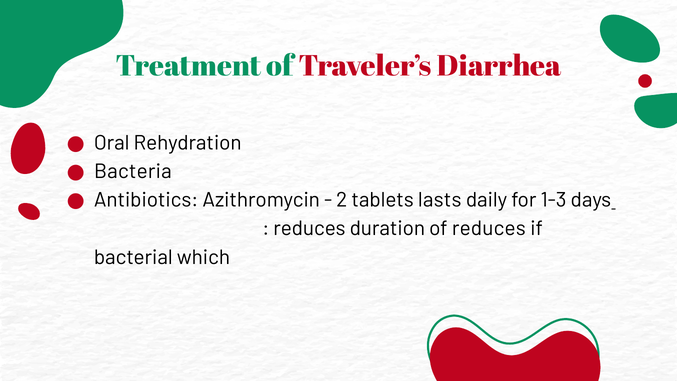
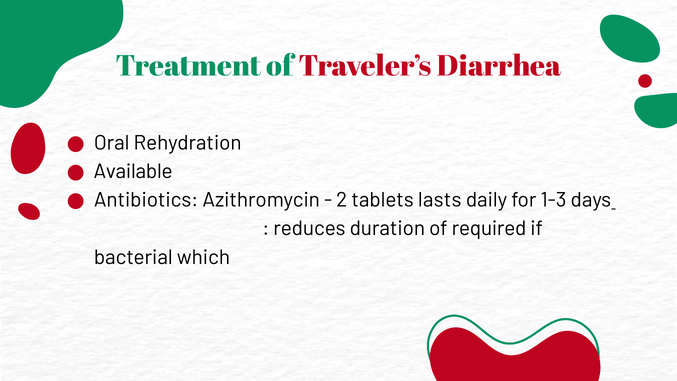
Bacteria: Bacteria -> Available (133, 172)
of reduces: reduces -> required (489, 229)
